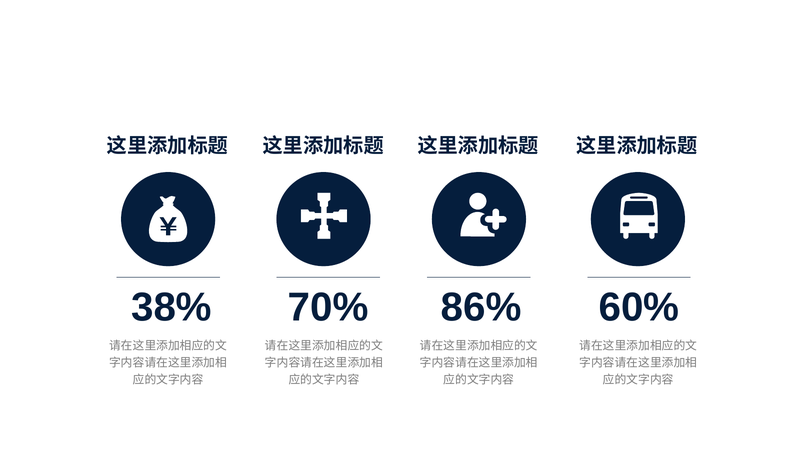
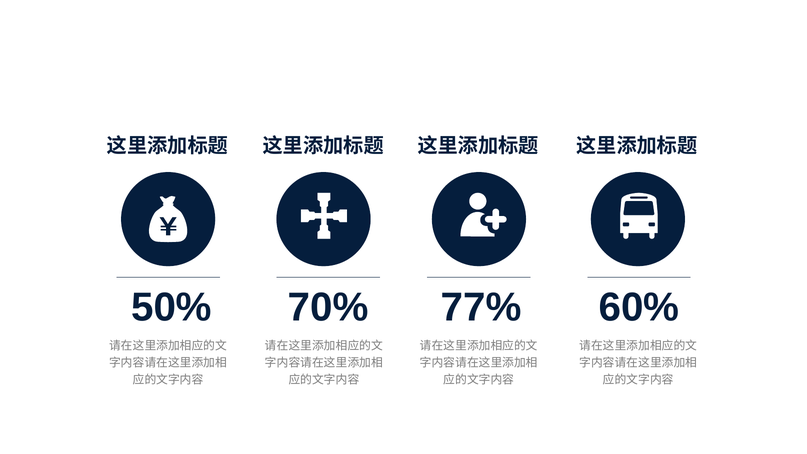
38%: 38% -> 50% (171, 307)
86%: 86% -> 77% (481, 307)
